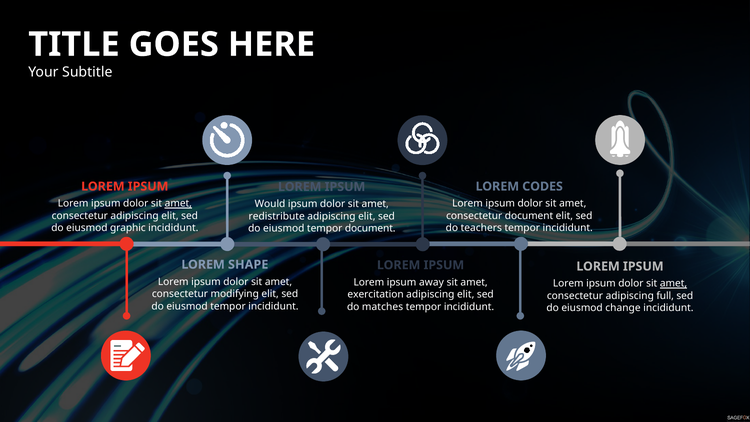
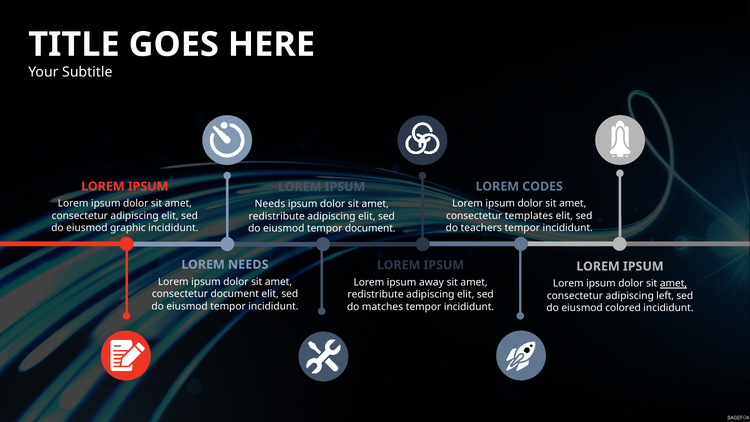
amet underline: present -> none (178, 204)
Would: Would -> Needs (270, 204)
consectetur document: document -> templates (529, 216)
LOREM SHAPE: SHAPE -> NEEDS (248, 264)
consectetur modifying: modifying -> document (235, 294)
exercitation: exercitation -> redistribute (376, 294)
full: full -> left (665, 296)
change: change -> colored (623, 308)
